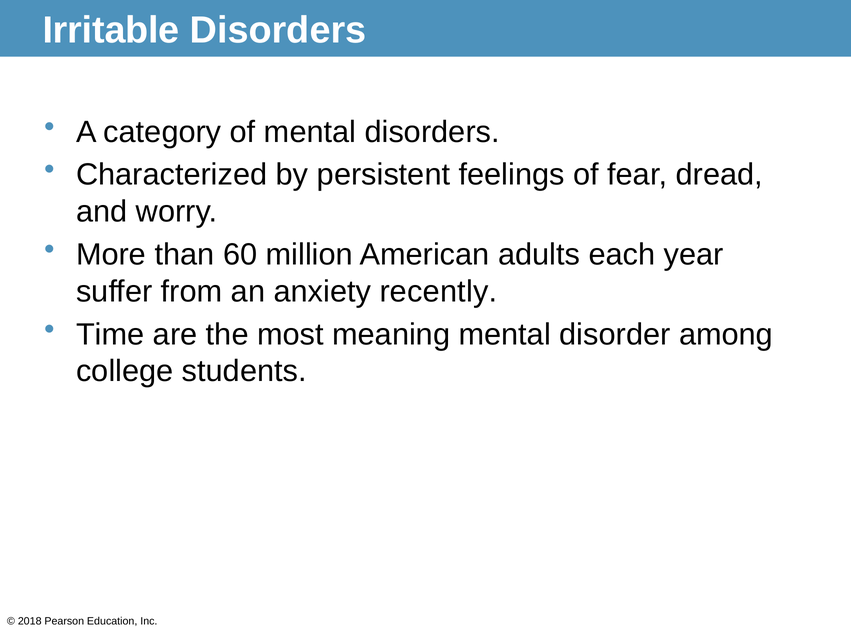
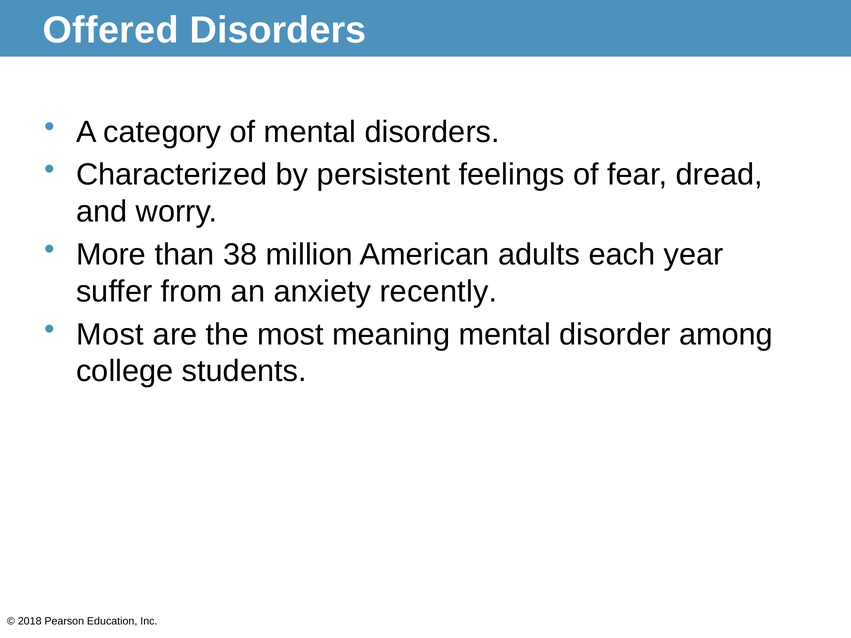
Irritable: Irritable -> Offered (111, 30)
60: 60 -> 38 (240, 255)
Time: Time -> Most (110, 335)
